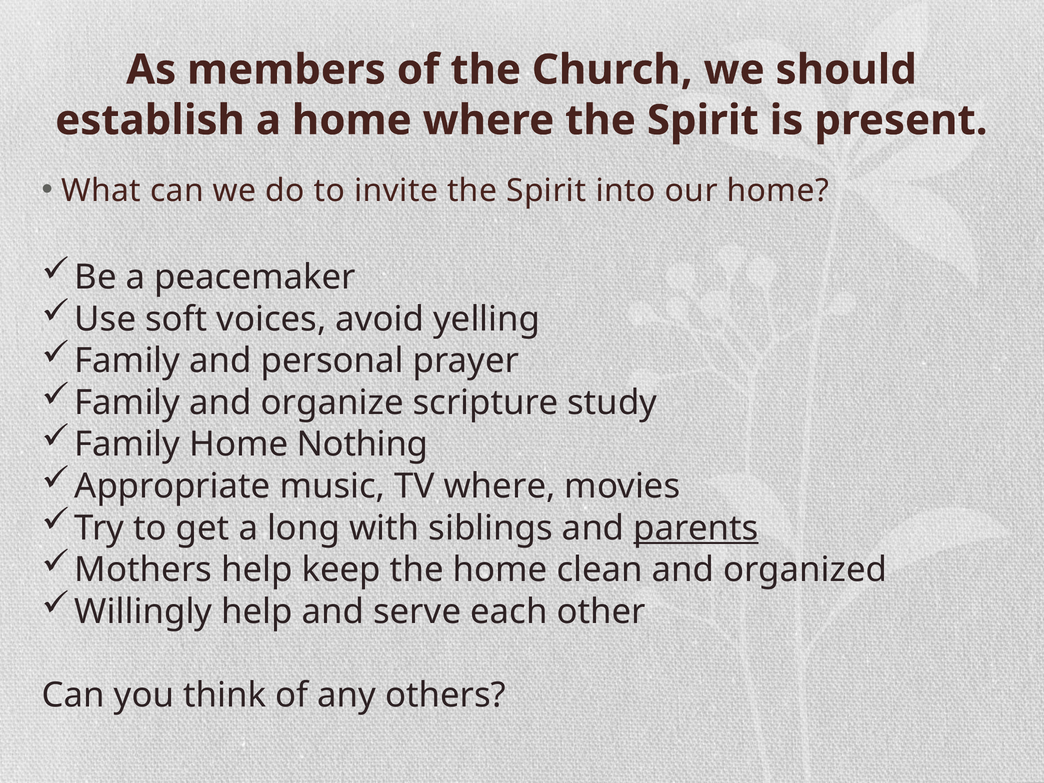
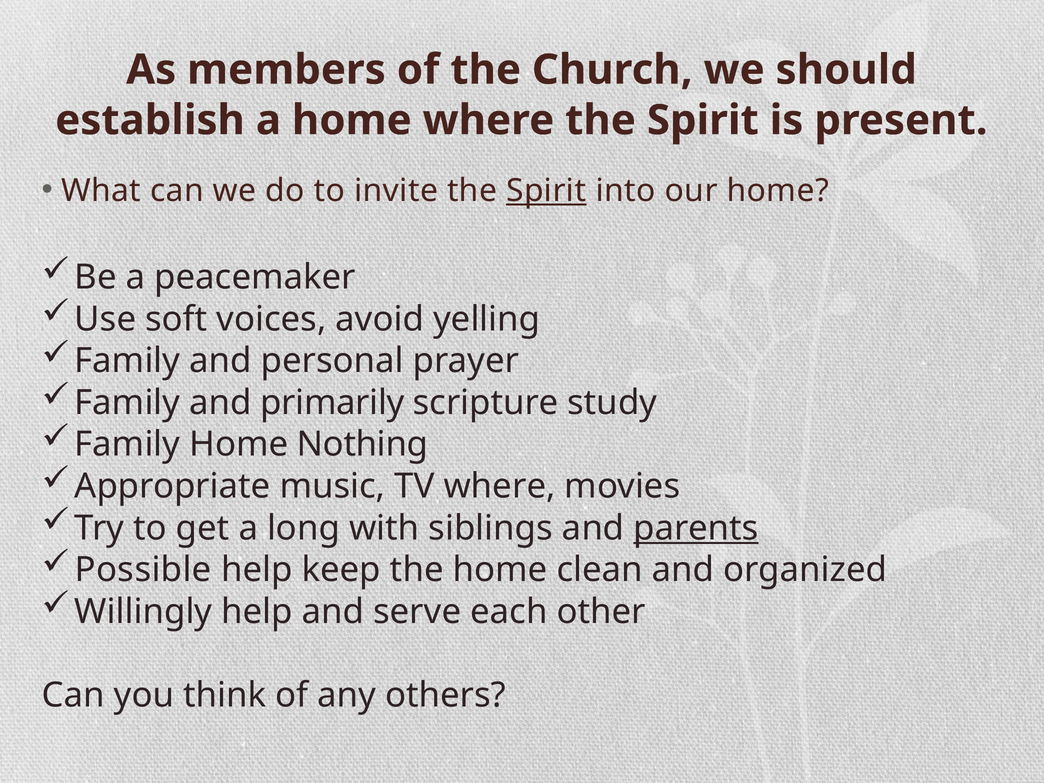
Spirit underline: none -> present (546, 191)
organize: organize -> primarily (332, 403)
Mothers: Mothers -> Possible (143, 570)
